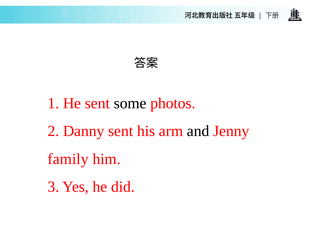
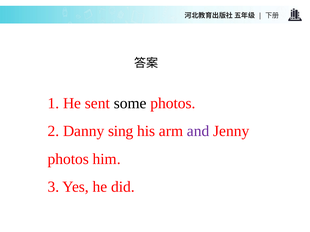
Danny sent: sent -> sing (121, 131)
and colour: black -> purple (198, 131)
family: family -> photos (68, 159)
